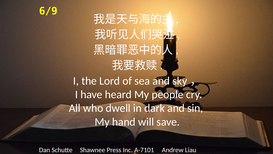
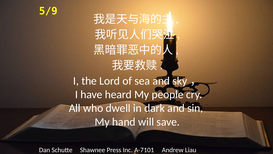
6/9: 6/9 -> 5/9 (48, 11)
